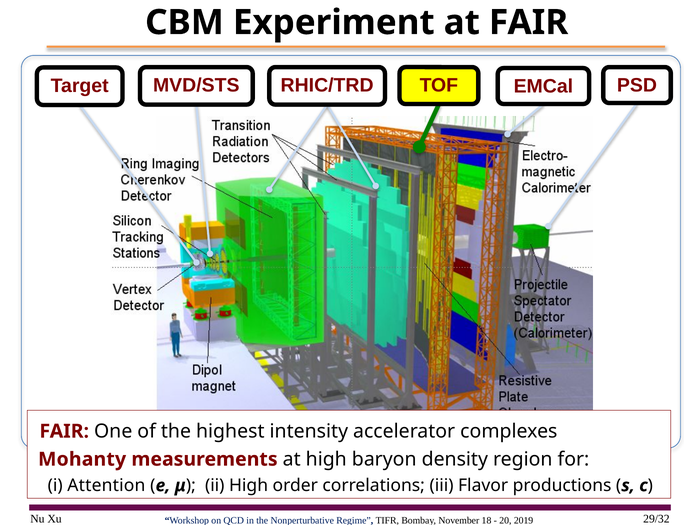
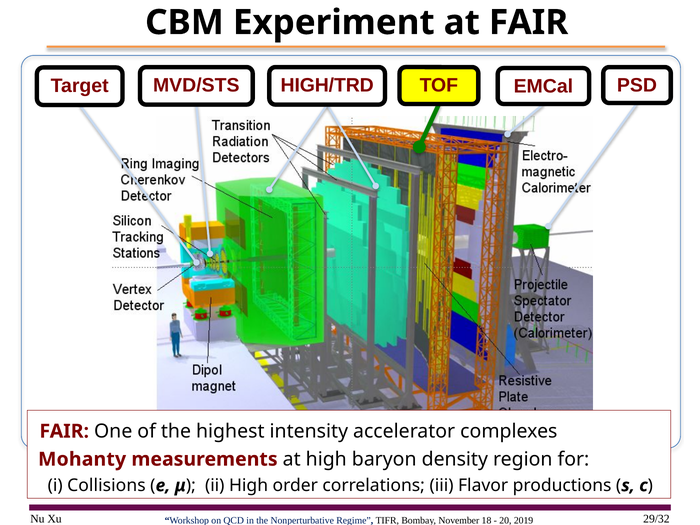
RHIC/TRD: RHIC/TRD -> HIGH/TRD (327, 85)
Attention: Attention -> Collisions (106, 485)
